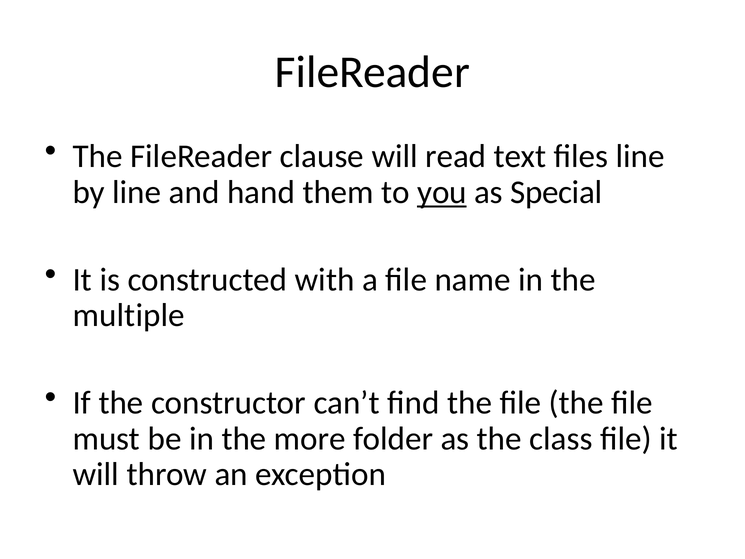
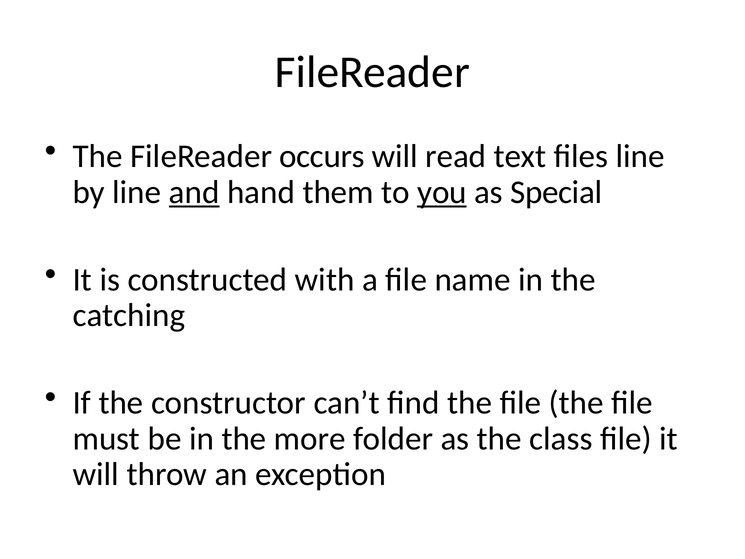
clause: clause -> occurs (322, 156)
and underline: none -> present (194, 192)
multiple: multiple -> catching (129, 315)
